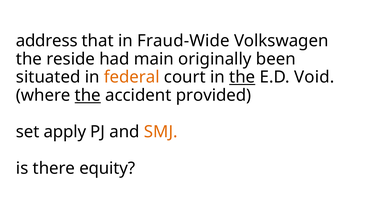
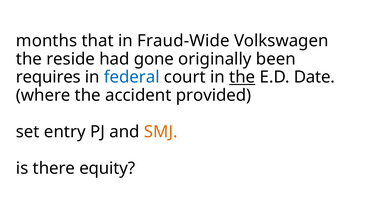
address: address -> months (47, 41)
main: main -> gone (154, 59)
situated: situated -> requires (48, 77)
federal colour: orange -> blue (132, 77)
Void: Void -> Date (314, 77)
the underline: present -> none (88, 95)
apply: apply -> entry (65, 132)
